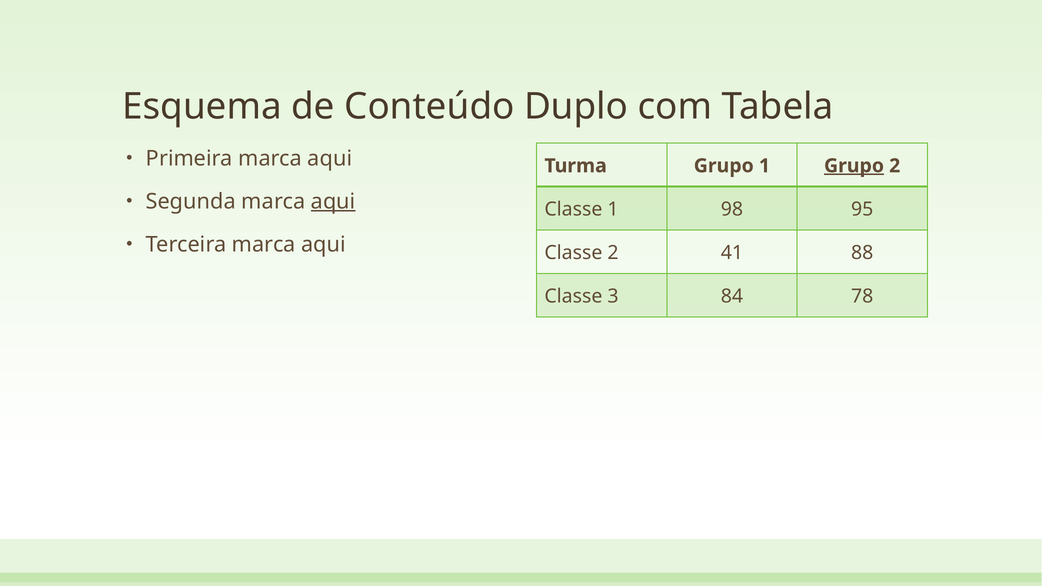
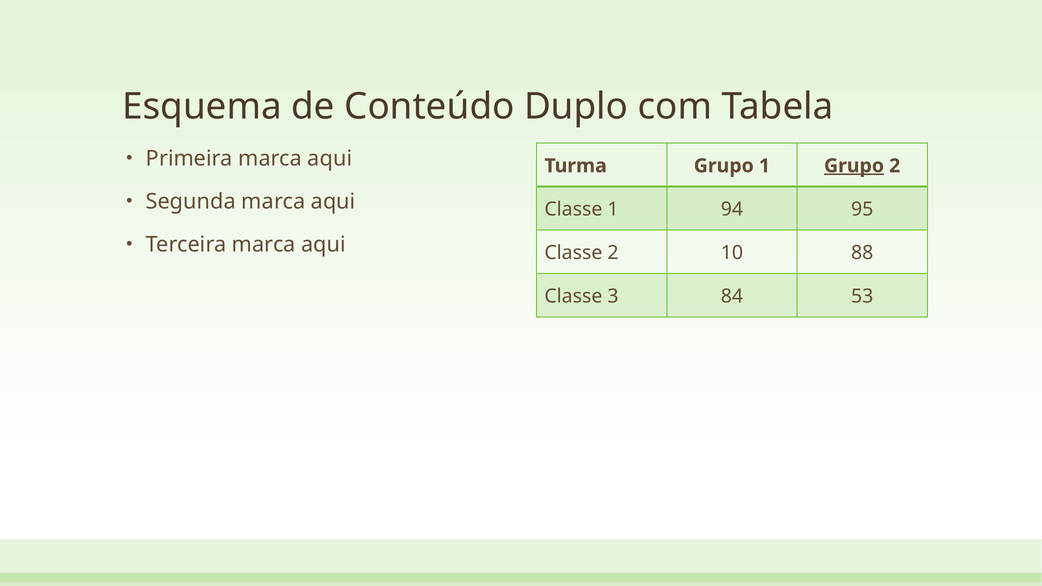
aqui underline: present -> none (333, 201)
98: 98 -> 94 (732, 209)
41: 41 -> 10 (732, 253)
78: 78 -> 53 (862, 296)
